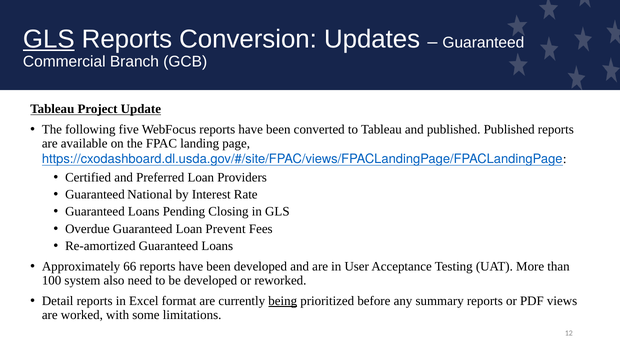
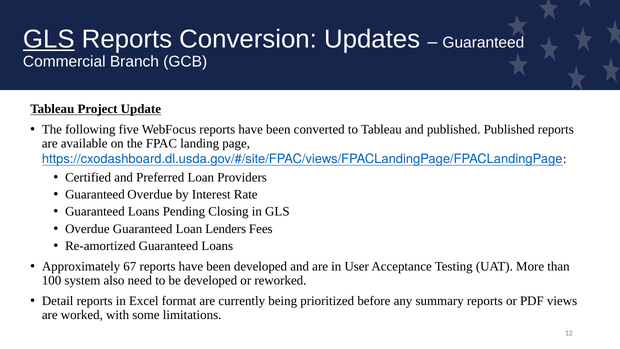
Guaranteed National: National -> Overdue (150, 194)
Prevent: Prevent -> Lenders (226, 229)
66: 66 -> 67 (130, 266)
being underline: present -> none (283, 301)
